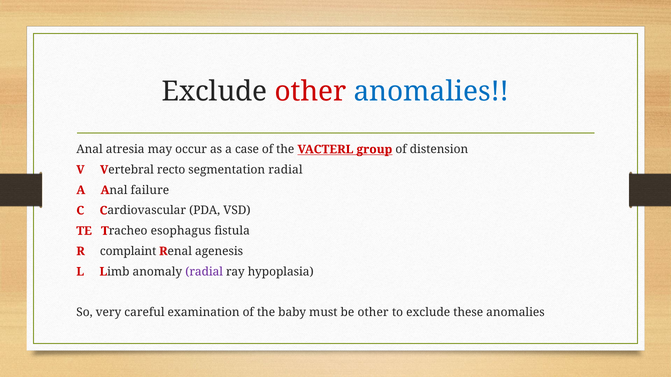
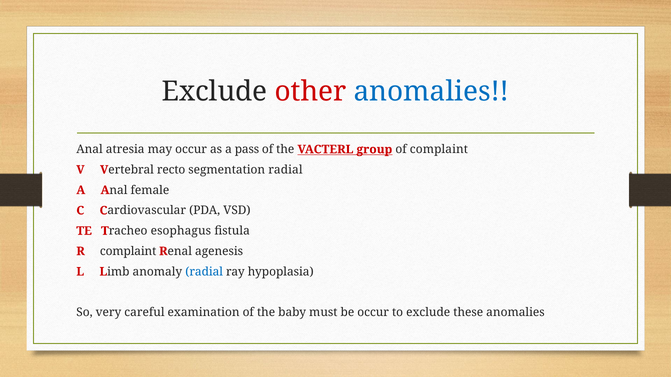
case: case -> pass (247, 150)
of distension: distension -> complaint (439, 150)
failure: failure -> female (150, 190)
radial colour: purple -> blue (204, 272)
be other: other -> occur (373, 313)
